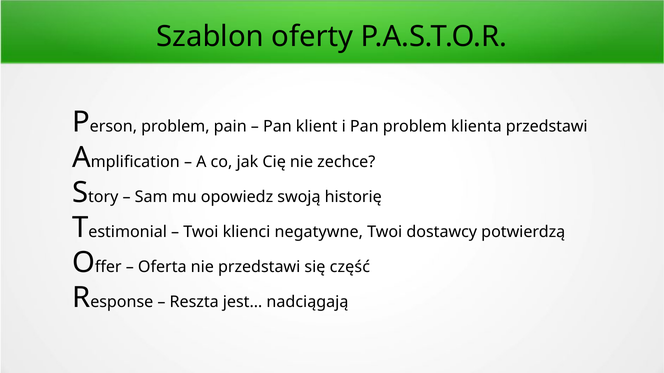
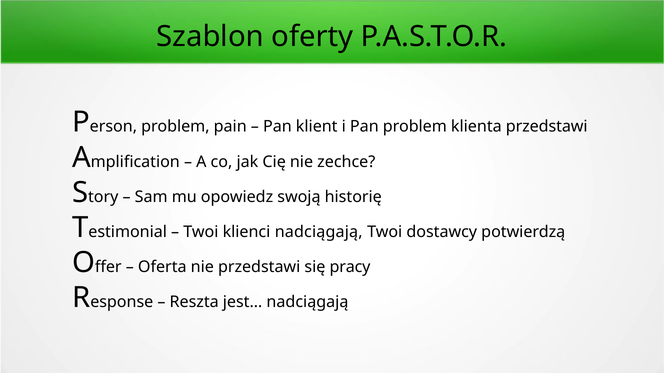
klienci negatywne: negatywne -> nadciągają (319, 232)
część: część -> pracy (350, 267)
